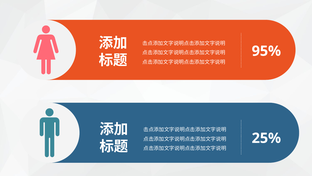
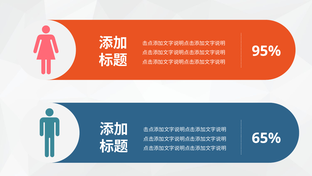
25%: 25% -> 65% (266, 138)
